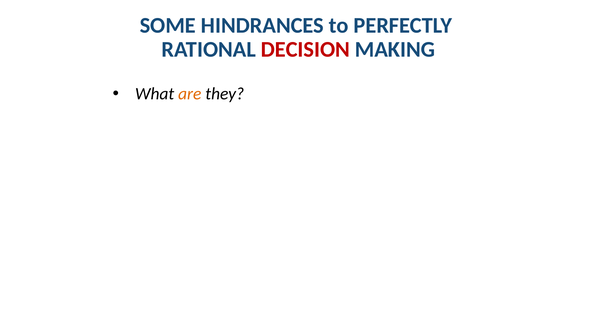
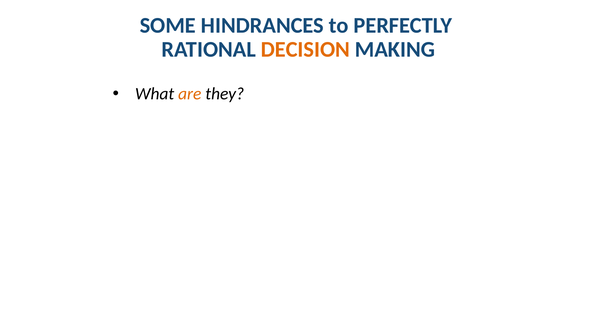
DECISION colour: red -> orange (305, 50)
